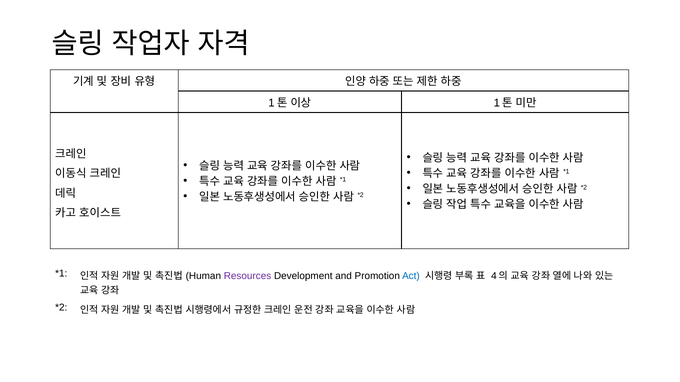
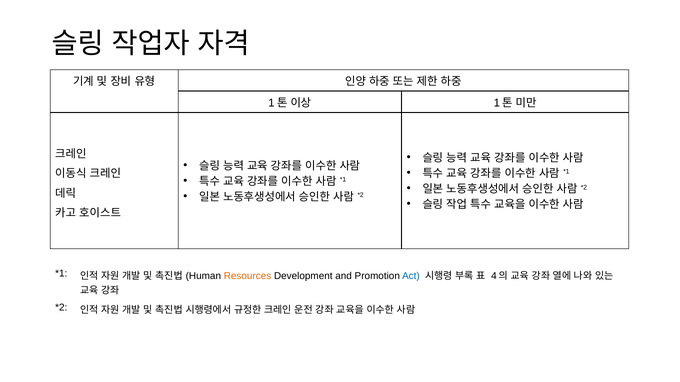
Resources colour: purple -> orange (248, 276)
